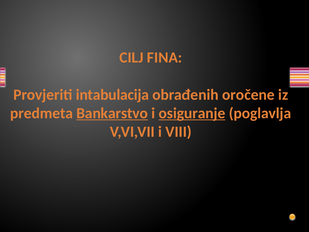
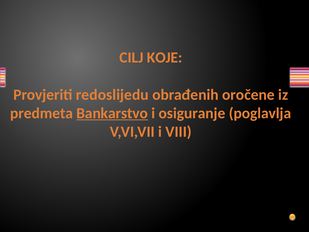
FINA: FINA -> KOJE (165, 57)
intabulacija: intabulacija -> redoslijedu (112, 95)
osiguranje underline: present -> none (192, 113)
